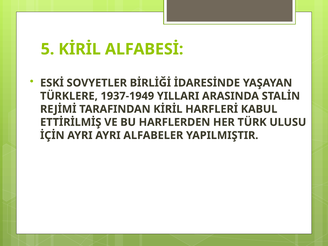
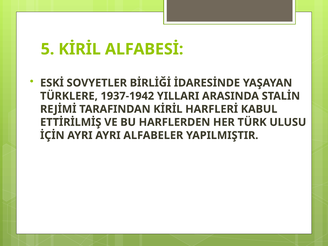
1937-1949: 1937-1949 -> 1937-1942 (127, 96)
